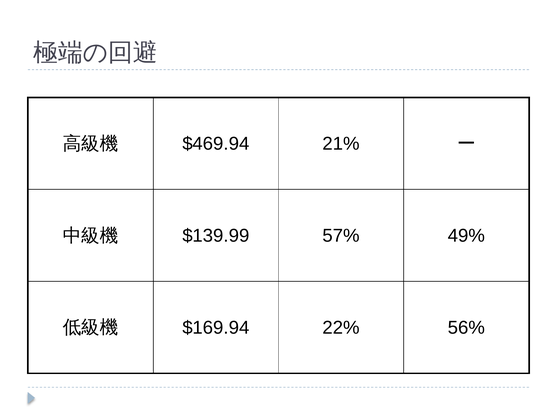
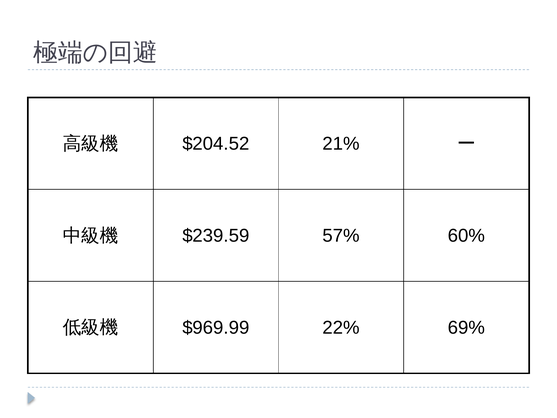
$469.94: $469.94 -> $204.52 (216, 144)
$139.99: $139.99 -> $239.59 (216, 236)
49%: 49% -> 60% (466, 236)
$169.94: $169.94 -> $969.99 (216, 328)
56%: 56% -> 69% (466, 328)
